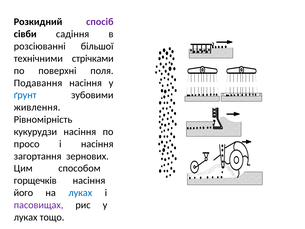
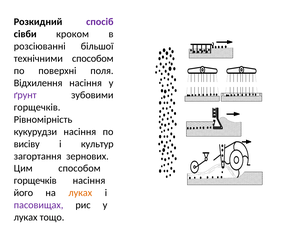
садіння: садіння -> кроком (73, 34)
технічними стрічками: стрічками -> способом (93, 58)
Подавання: Подавання -> Відхилення (38, 83)
ґрунт colour: blue -> purple (25, 95)
живлення: живлення -> горщечків (37, 107)
просо: просо -> висіву (27, 144)
і насіння: насіння -> культур (97, 144)
луках colour: blue -> orange (80, 193)
